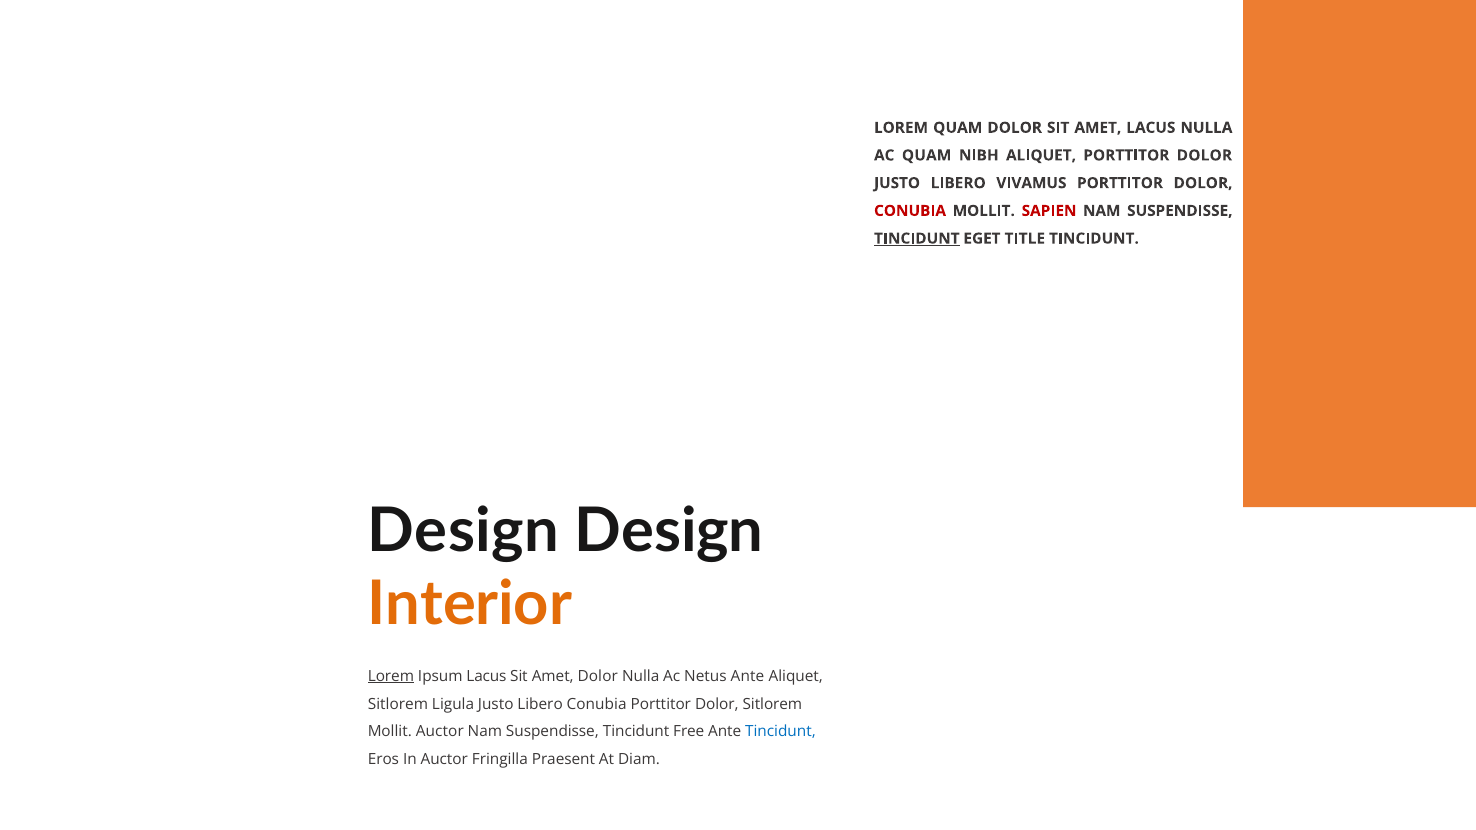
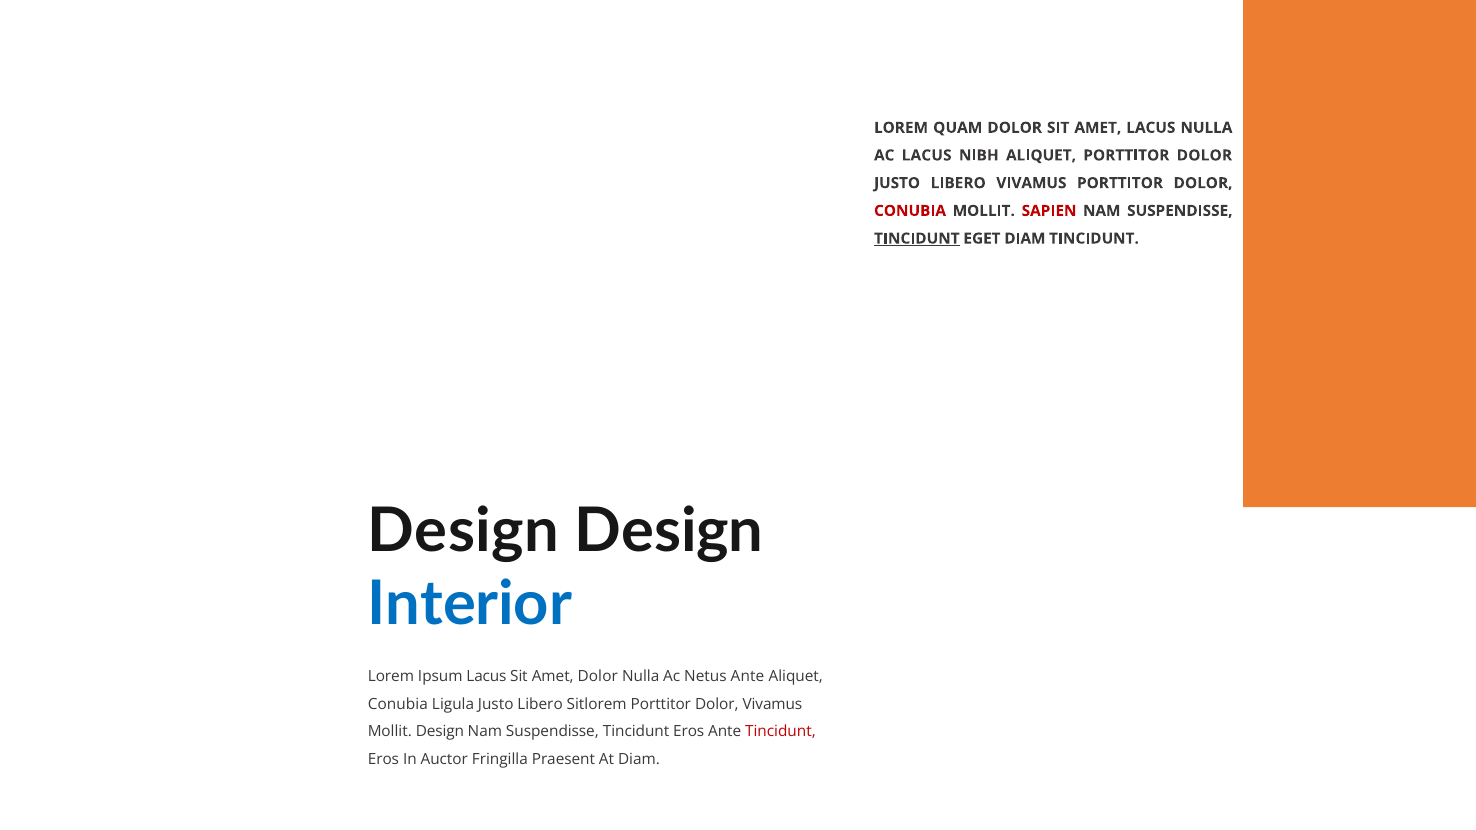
AC QUAM: QUAM -> LACUS (927, 155)
EGET TITLE: TITLE -> DIAM (1025, 239)
Interior colour: orange -> blue (470, 605)
Lorem underline: present -> none (391, 676)
Sitlorem: Sitlorem -> Conubia (398, 704)
Libero Conubia: Conubia -> Sitlorem (597, 704)
Dolor Sitlorem: Sitlorem -> Vivamus (772, 704)
Mollit Auctor: Auctor -> Design (440, 732)
Suspendisse Tincidunt Free: Free -> Eros (689, 732)
Tincidunt colour: blue -> red (780, 732)
